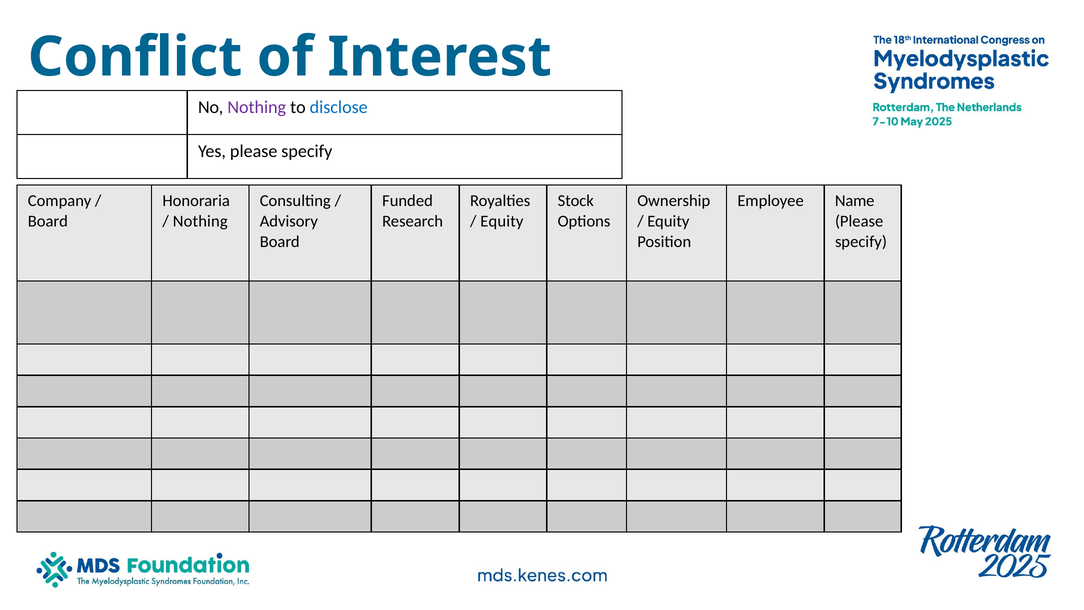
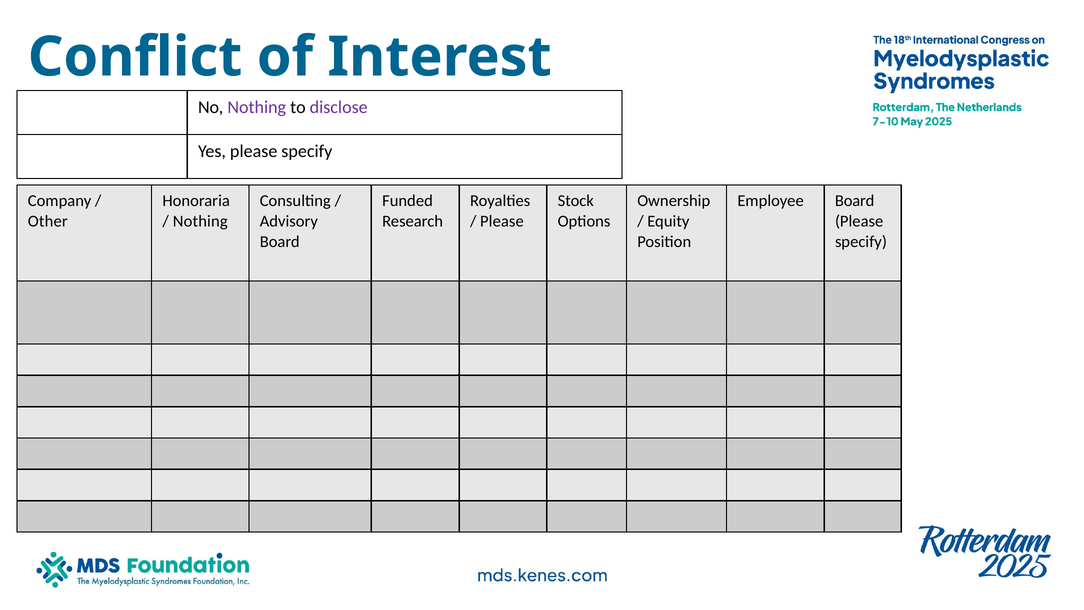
disclose colour: blue -> purple (339, 107)
Employee Name: Name -> Board (855, 201)
Board: Board -> Other (48, 221)
Equity: Equity -> Please (502, 221)
